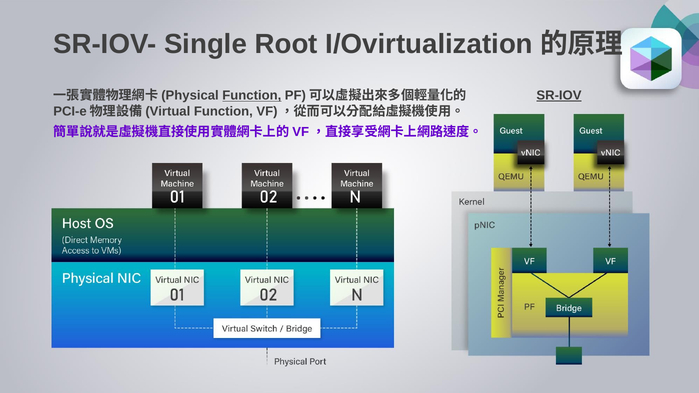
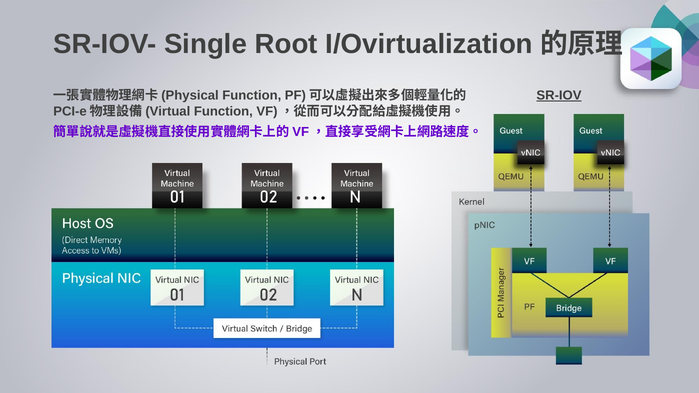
Function underline: present -> none (252, 96)
